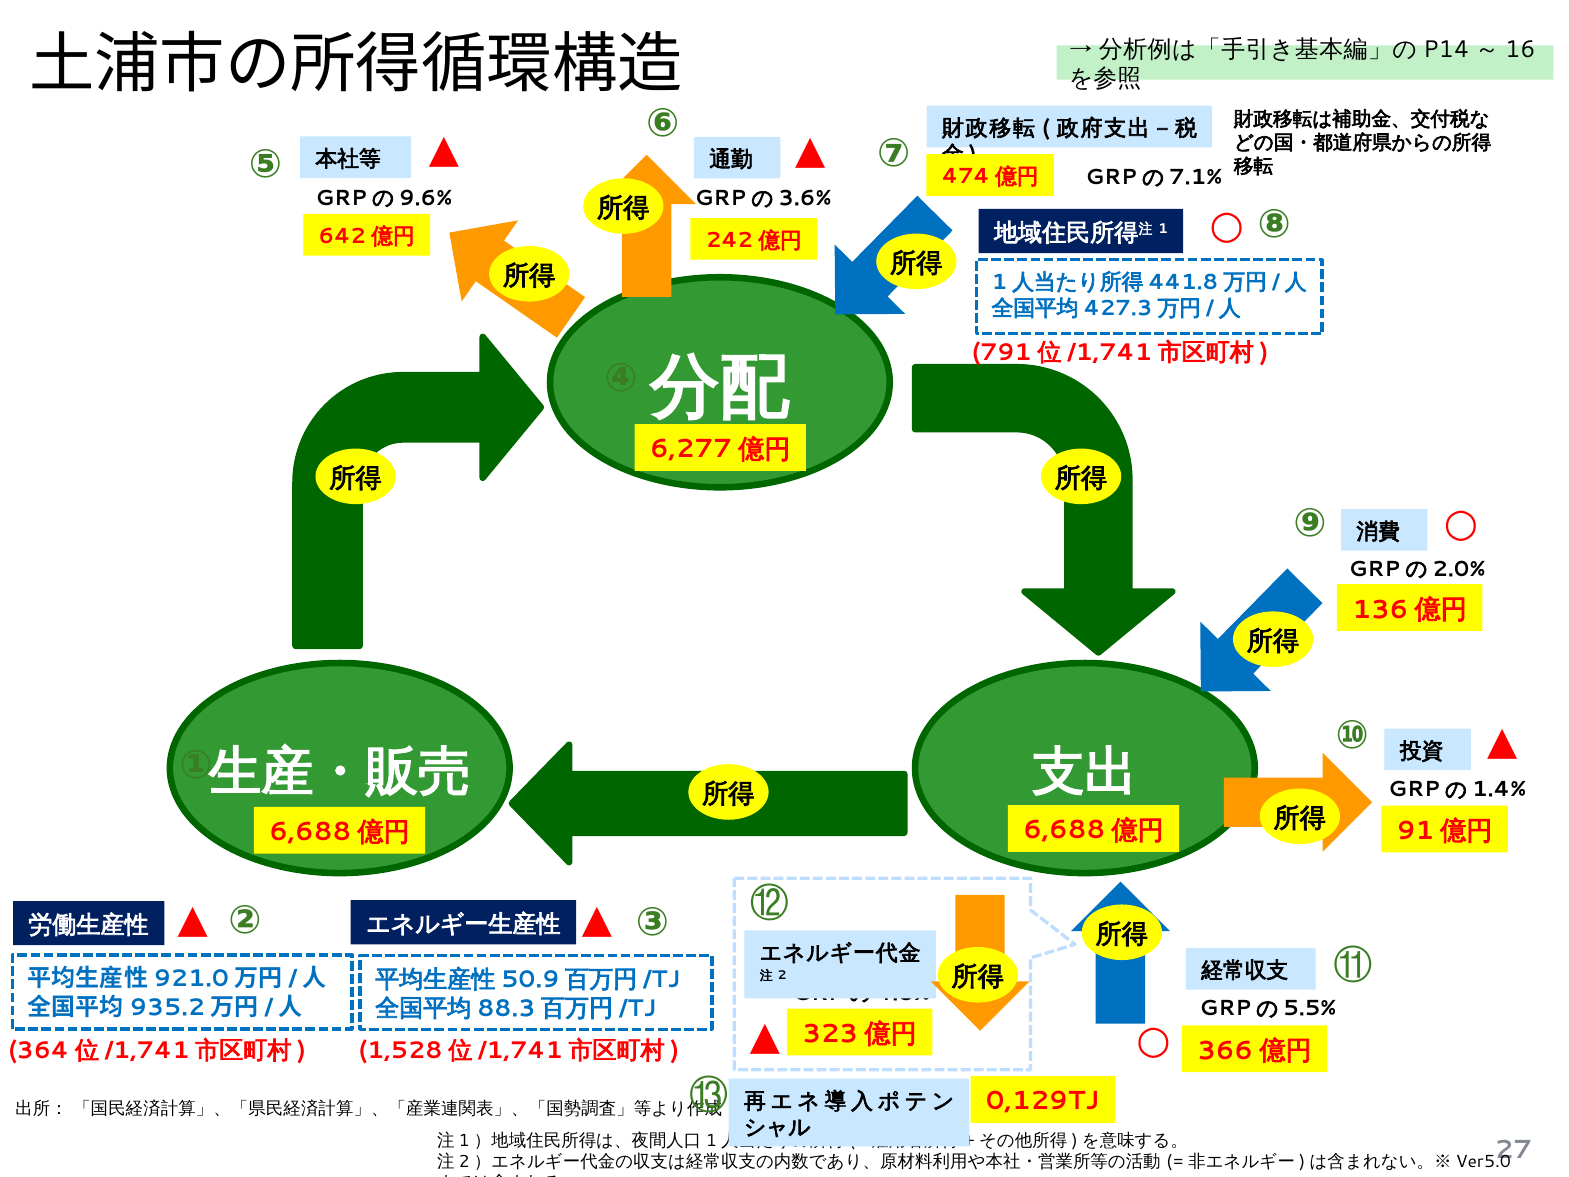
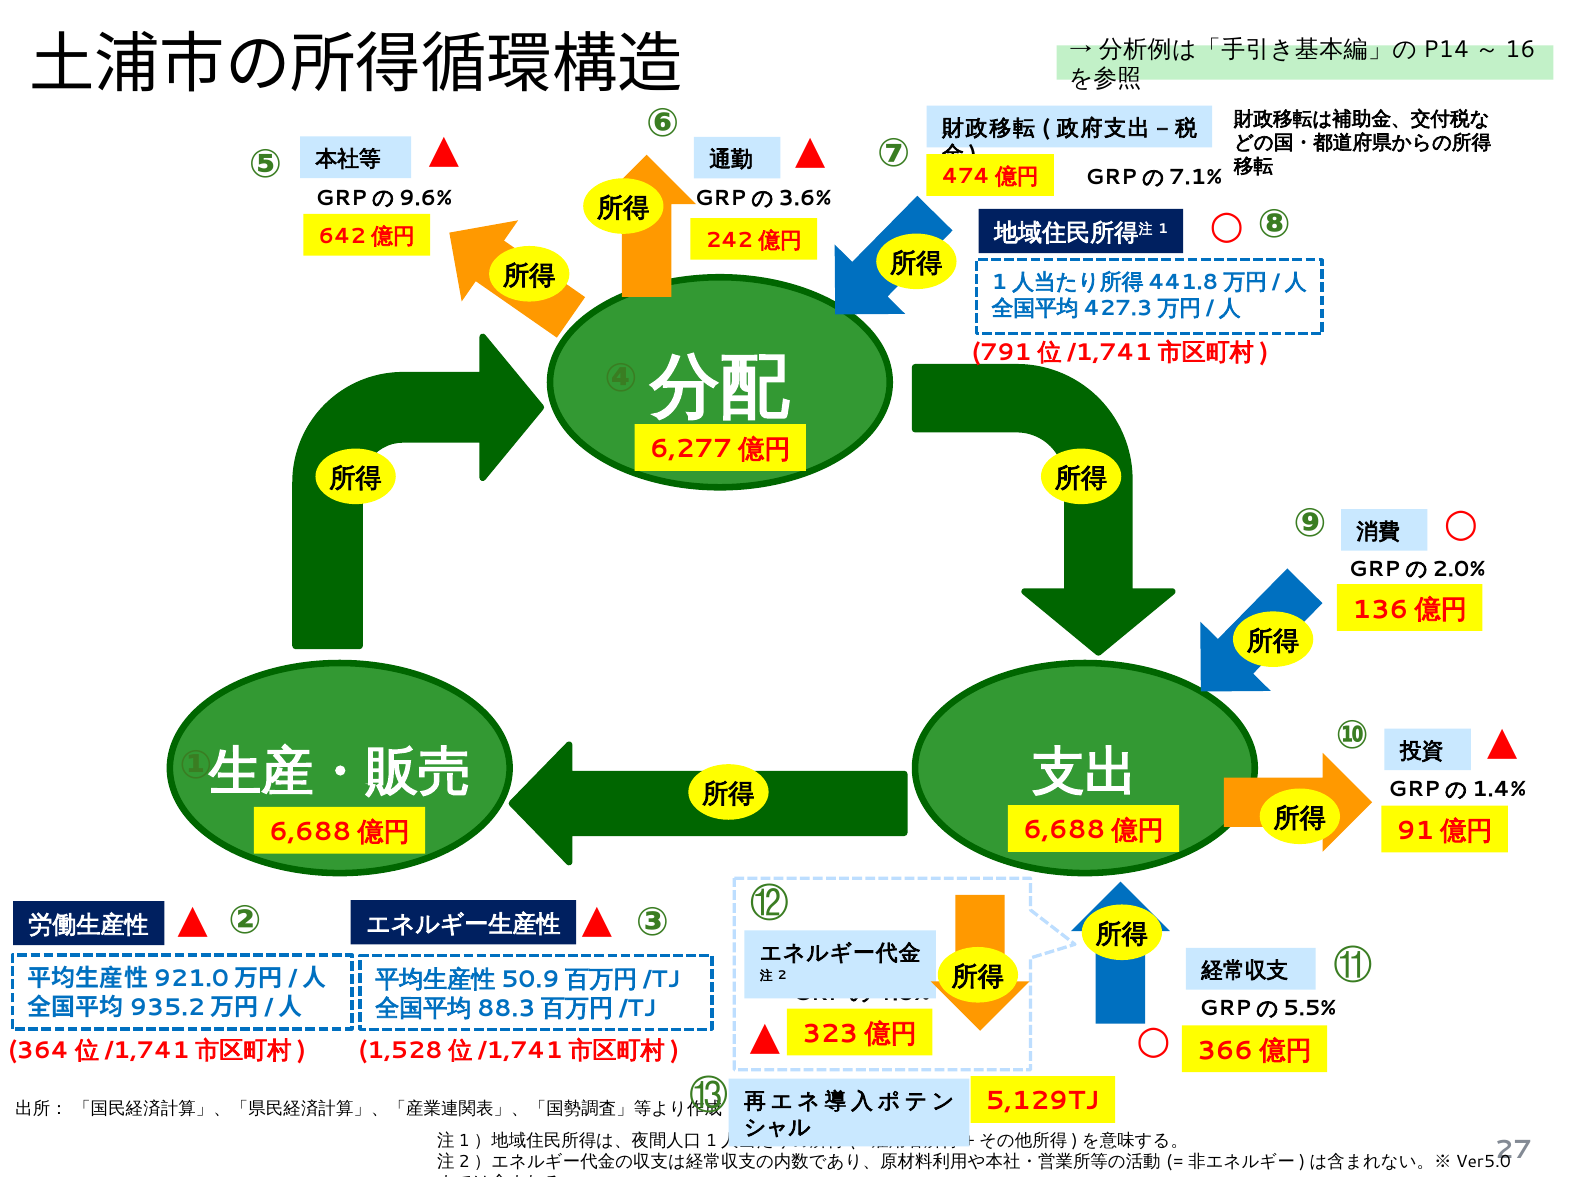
0,129TJ: 0,129TJ -> 5,129TJ (1043, 1101)
